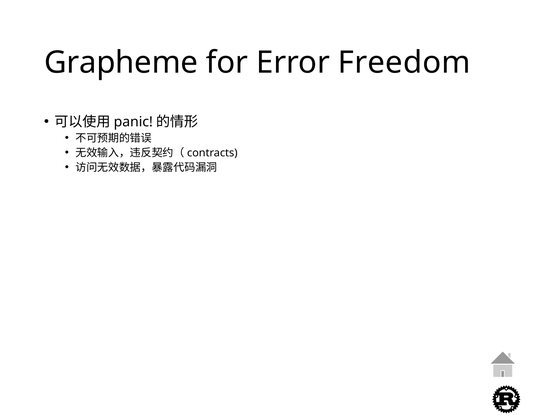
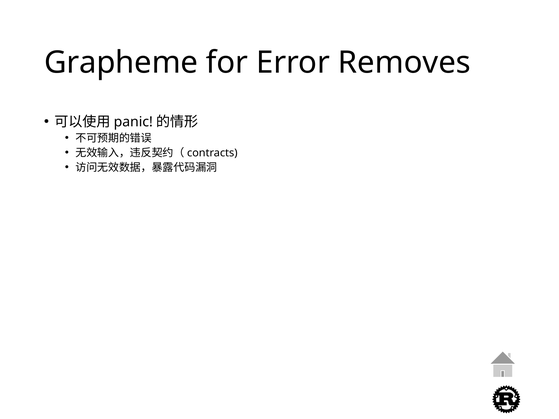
Freedom: Freedom -> Removes (404, 63)
